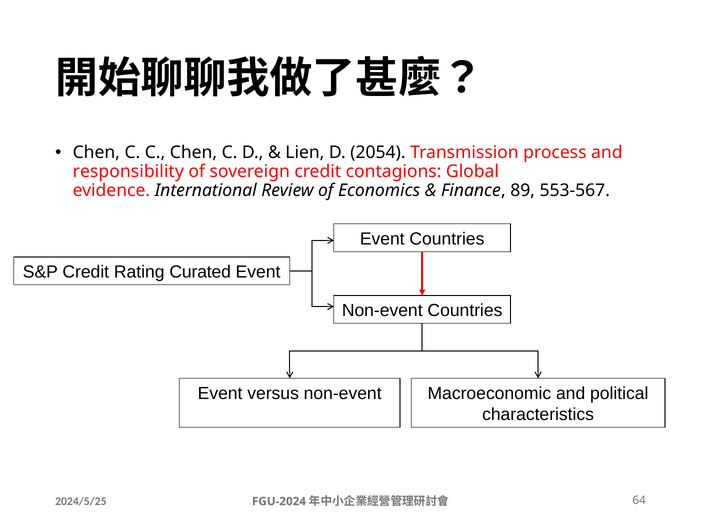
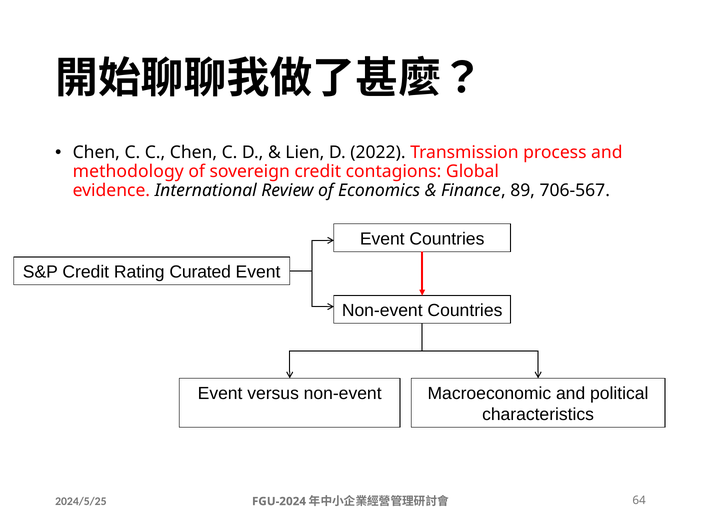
2054: 2054 -> 2022 (378, 153)
responsibility: responsibility -> methodology (128, 172)
553-567: 553-567 -> 706-567 (575, 191)
